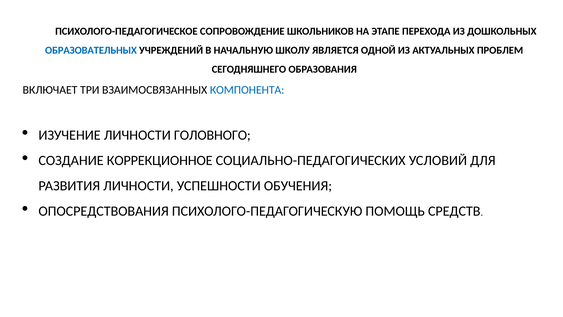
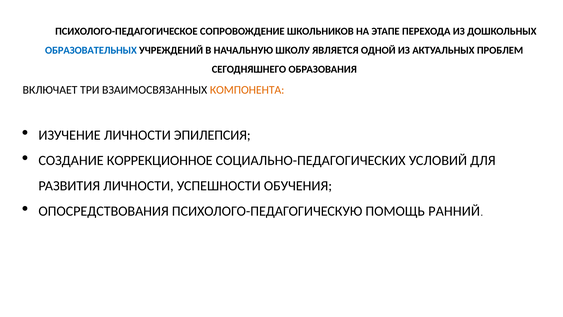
КОМПОНЕНТА colour: blue -> orange (247, 90)
ГОЛОВНОГО: ГОЛОВНОГО -> ЭПИЛЕПСИЯ (212, 135)
СРЕДСТВ: СРЕДСТВ -> РАННИЙ (454, 211)
